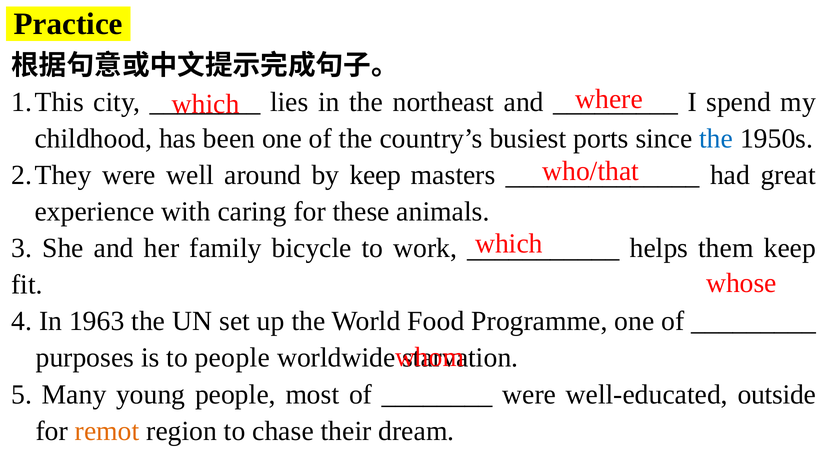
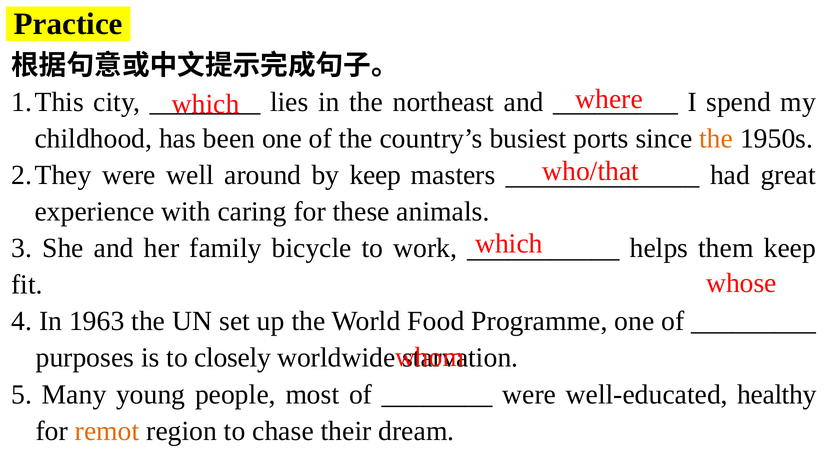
the colour: blue -> orange (716, 139)
to people: people -> closely (233, 358)
outside: outside -> healthy (777, 394)
